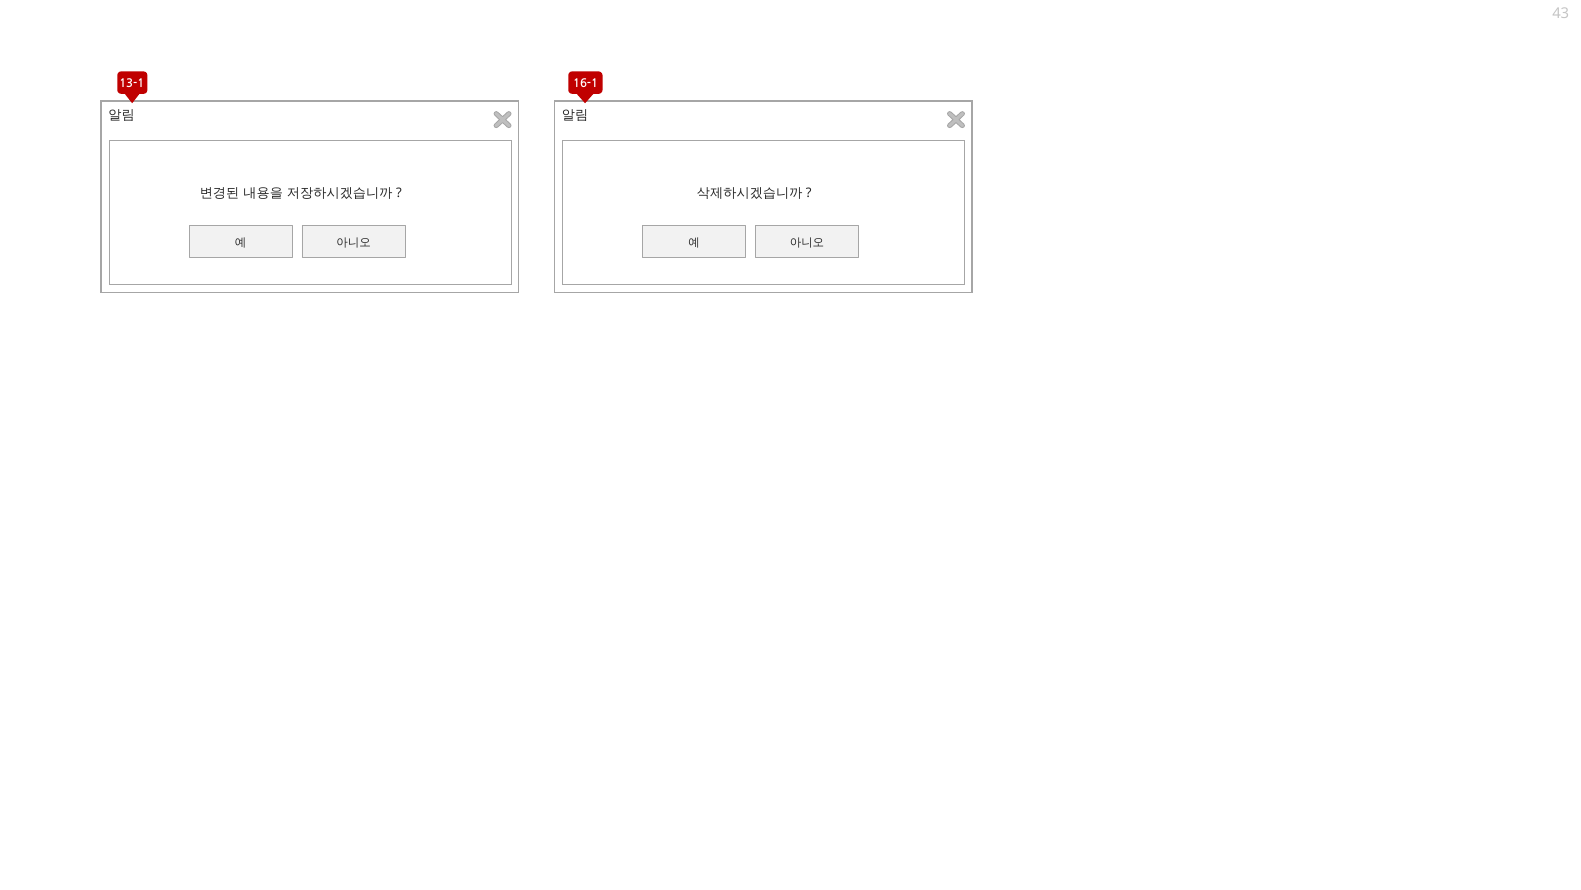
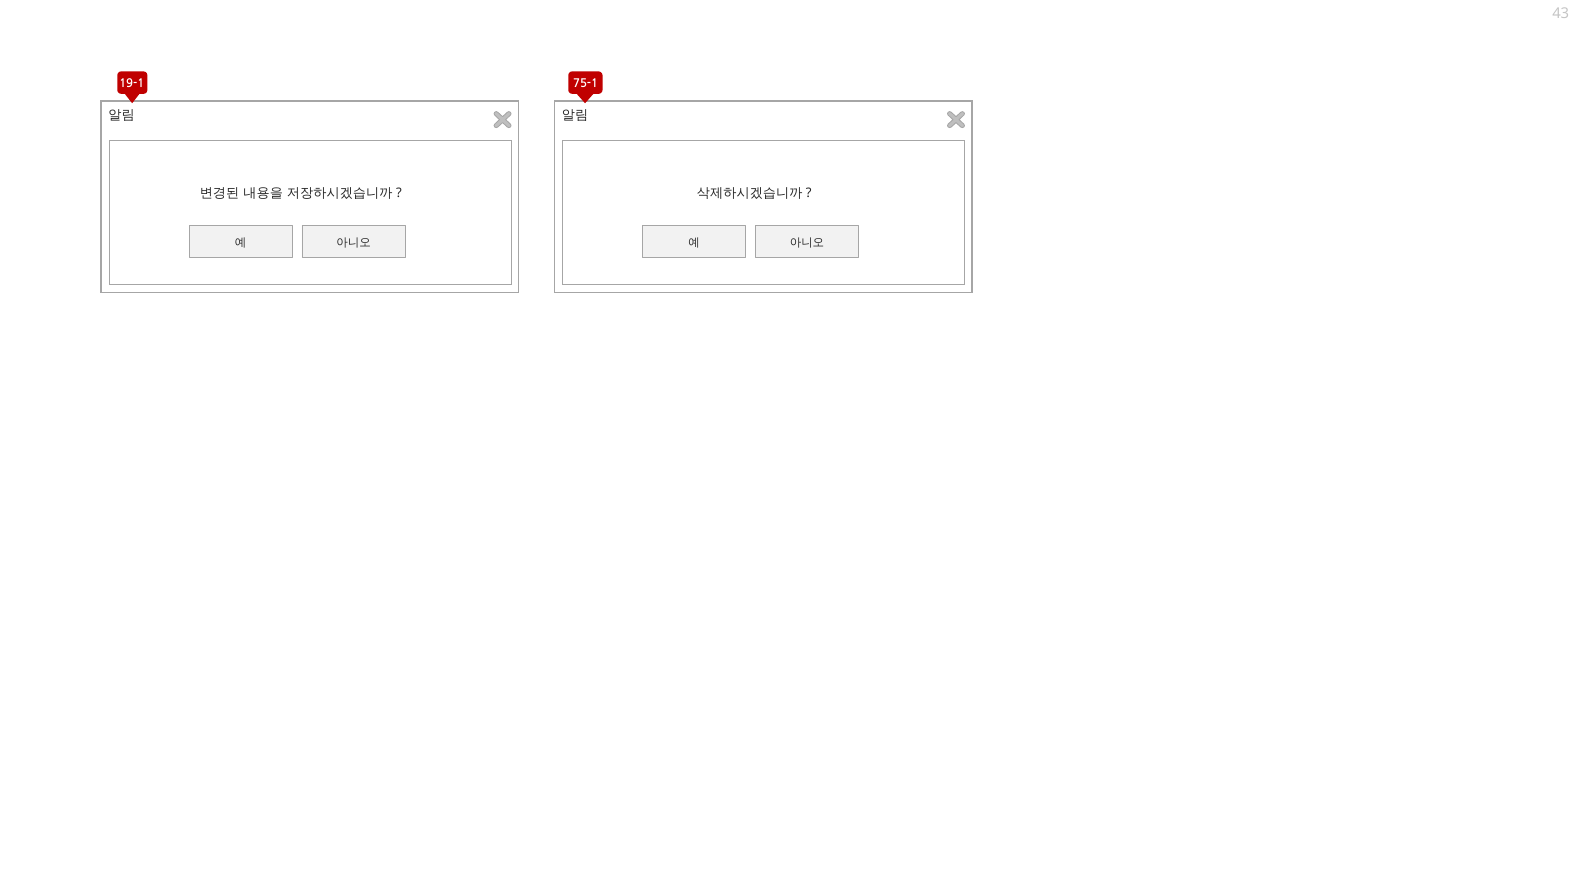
13-1: 13-1 -> 19-1 (132, 83)
16-1: 16-1 -> 75-1 (586, 83)
